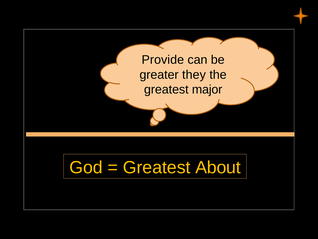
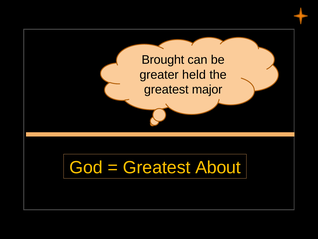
Provide: Provide -> Brought (163, 60)
they: they -> held (194, 75)
